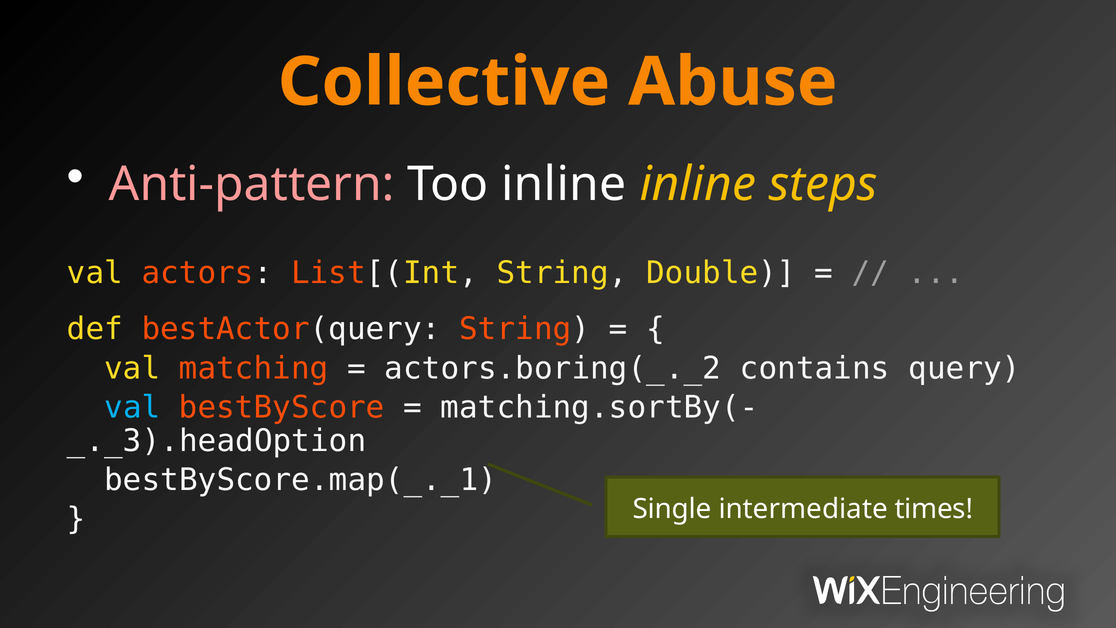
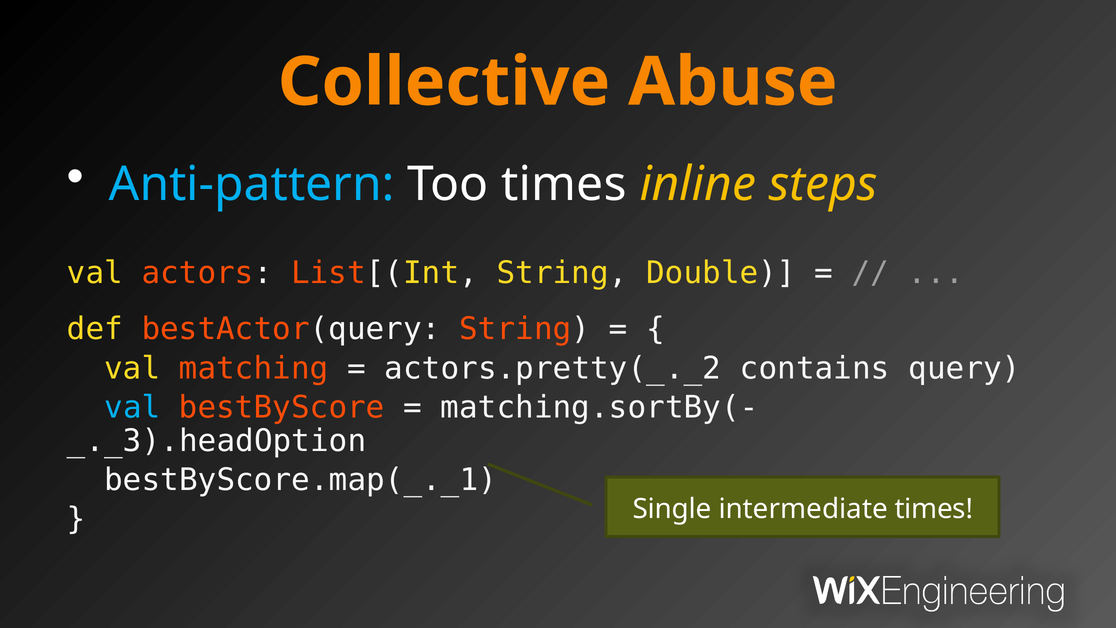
Anti-pattern colour: pink -> light blue (252, 184)
Too inline: inline -> times (564, 184)
actors.boring(_._2: actors.boring(_._2 -> actors.pretty(_._2 (553, 368)
